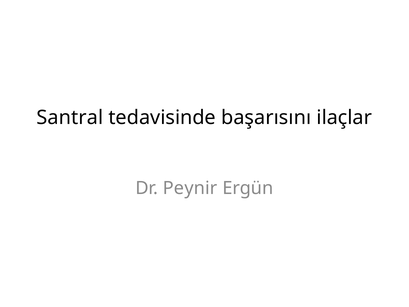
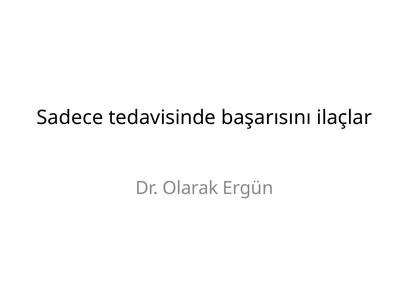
Santral: Santral -> Sadece (70, 118)
Peynir: Peynir -> Olarak (190, 188)
